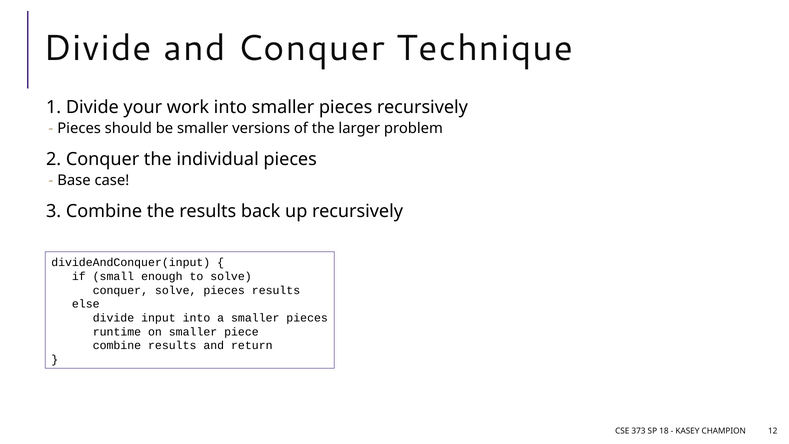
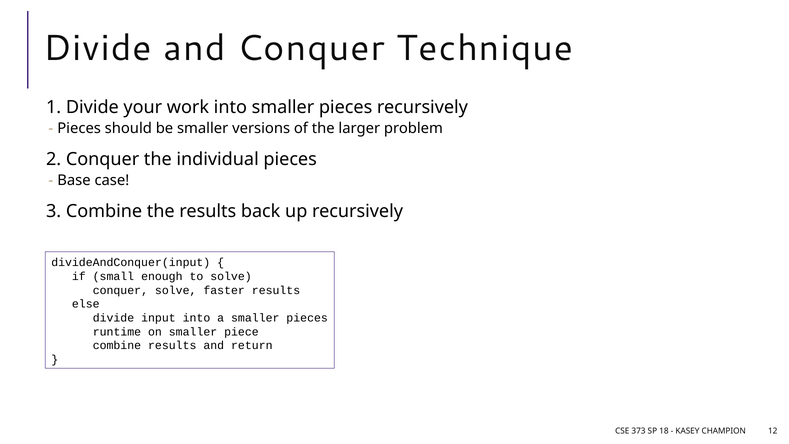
solve pieces: pieces -> faster (224, 290)
